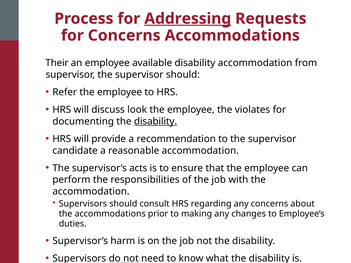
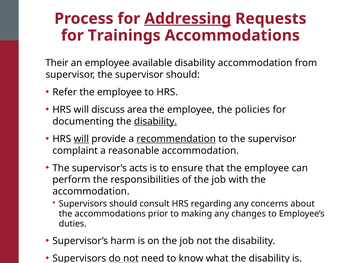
for Concerns: Concerns -> Trainings (124, 35)
look: look -> area (137, 110)
violates: violates -> policies (252, 110)
will underline: none -> present (81, 139)
recommendation underline: none -> present (176, 139)
candidate: candidate -> complaint (75, 151)
